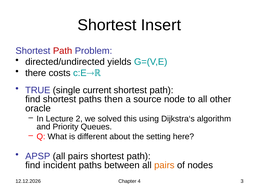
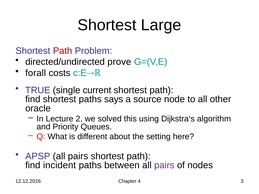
Insert: Insert -> Large (161, 25)
yields: yields -> prove (119, 62)
there: there -> forall (36, 73)
then: then -> says (114, 99)
pairs colour: orange -> purple (164, 165)
